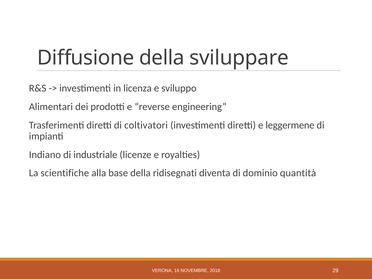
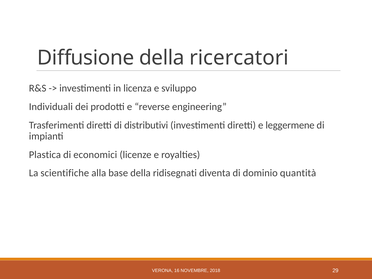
sviluppare: sviluppare -> ricercatori (239, 58)
Alimentari: Alimentari -> Individuali (51, 107)
coltivatori: coltivatori -> distributivi (146, 125)
Indiano: Indiano -> Plastica (45, 155)
industriale: industriale -> economici (95, 155)
